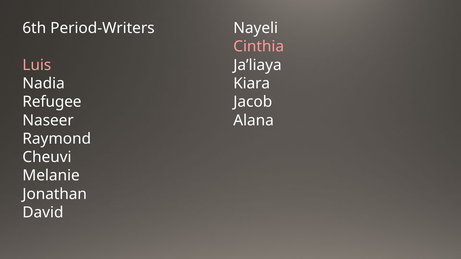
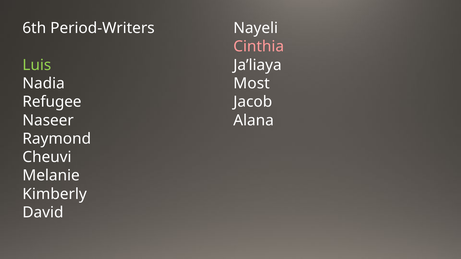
Luis colour: pink -> light green (37, 65)
Kiara: Kiara -> Most (252, 84)
Jonathan: Jonathan -> Kimberly (55, 194)
